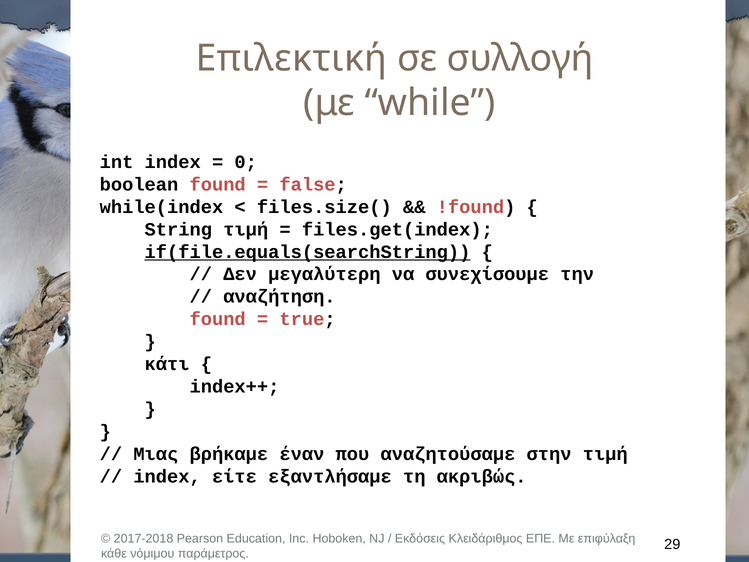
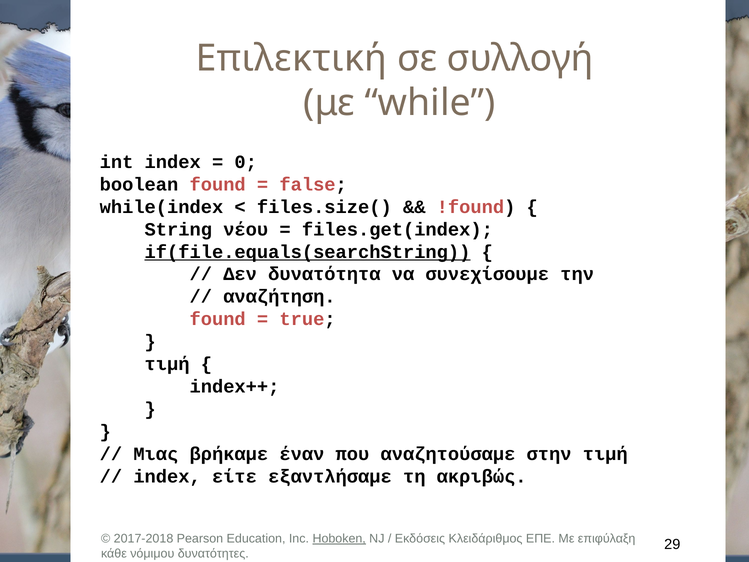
String τιμή: τιμή -> νέου (246, 229)
μεγαλύτερη: μεγαλύτερη -> δυνατότητα (324, 274)
κάτι: κάτι -> τιμή (167, 364)
Hoboken underline: none -> present (339, 538)
παράμετρος: παράμετρος -> δυνατότητες (213, 553)
